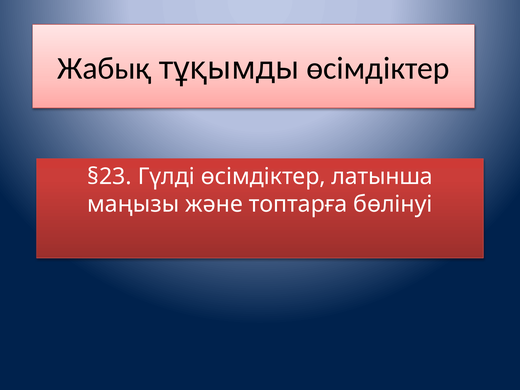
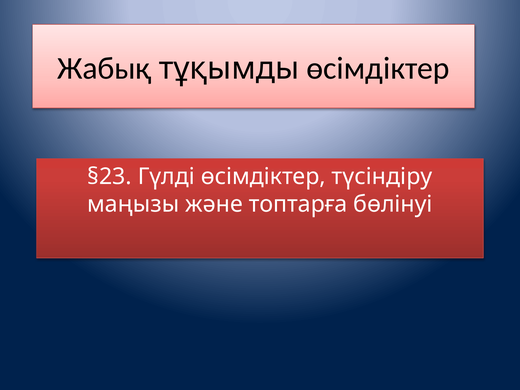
латынша: латынша -> түсіндіру (382, 177)
